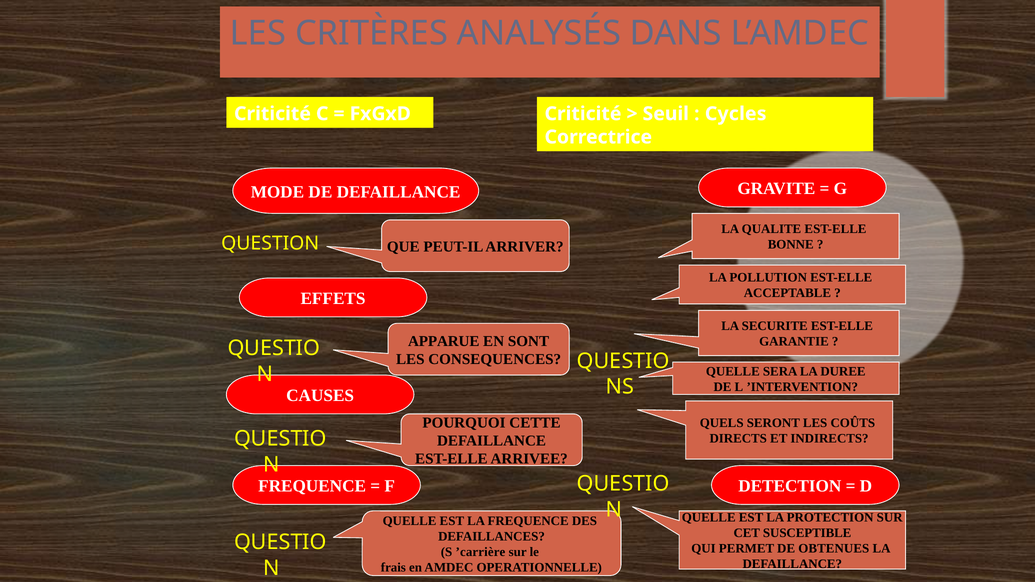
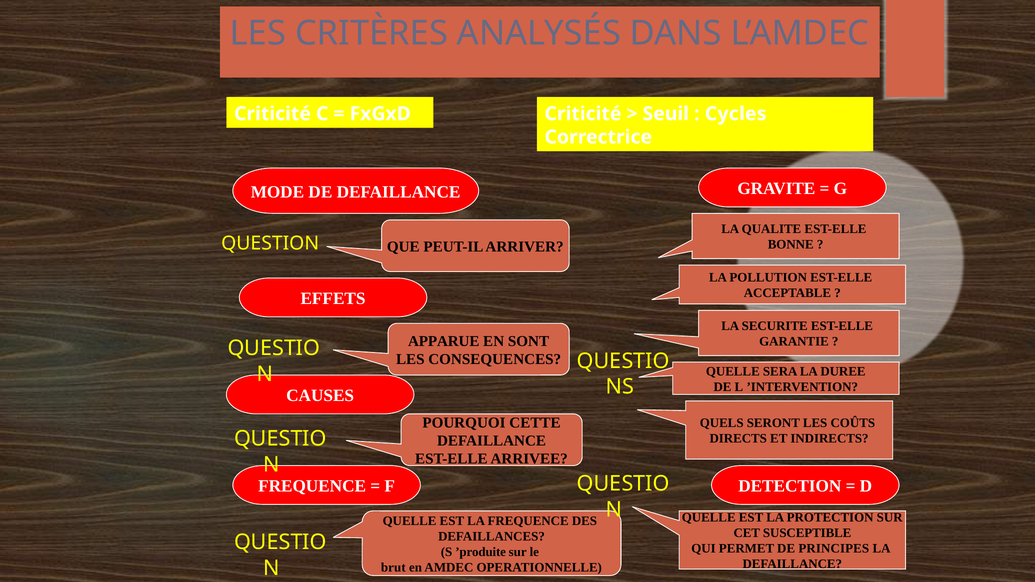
OBTENUES: OBTENUES -> PRINCIPES (834, 549)
’carrière: ’carrière -> ’produite (481, 552)
frais: frais -> brut (393, 568)
